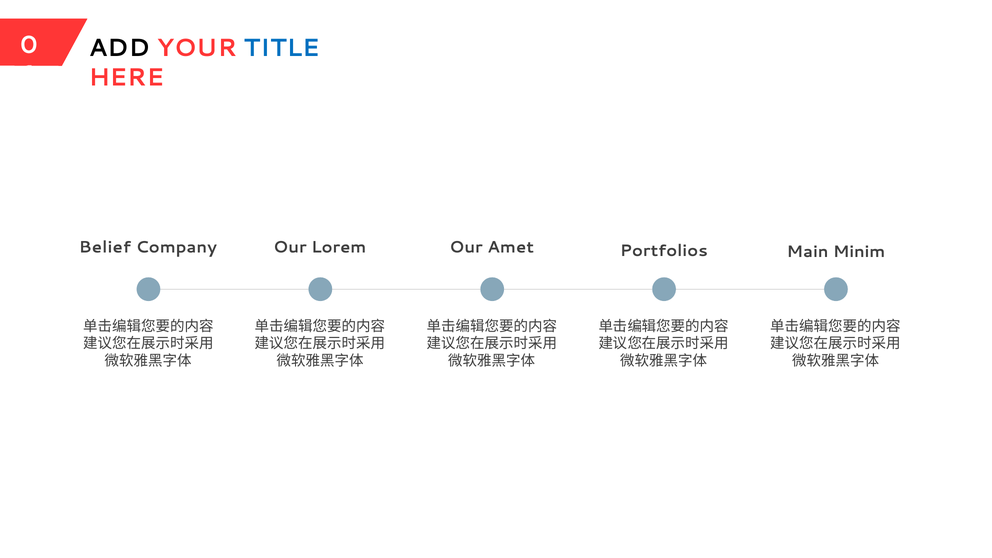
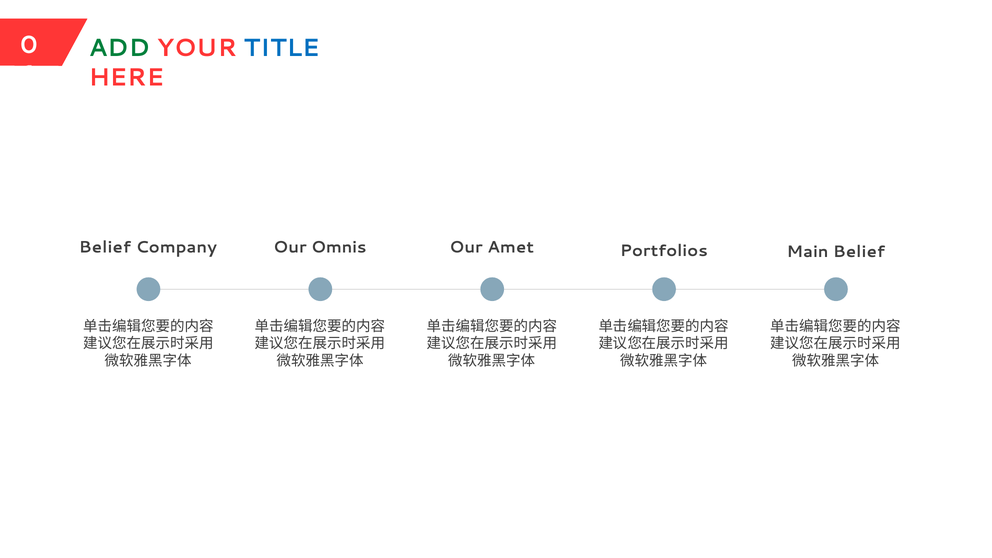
ADD colour: black -> green (119, 48)
Lorem: Lorem -> Omnis (339, 247)
Main Minim: Minim -> Belief (859, 252)
